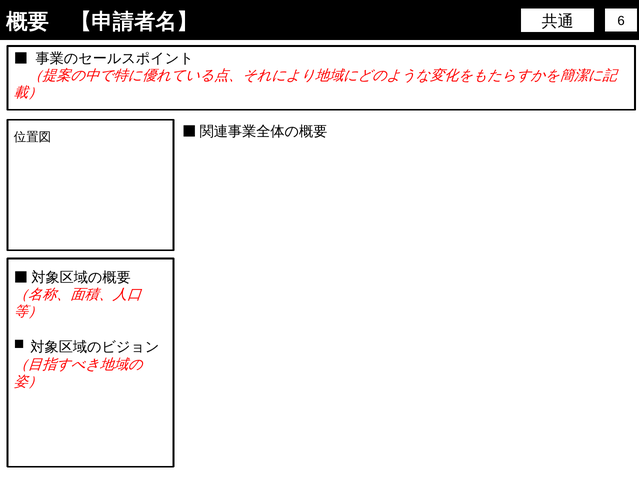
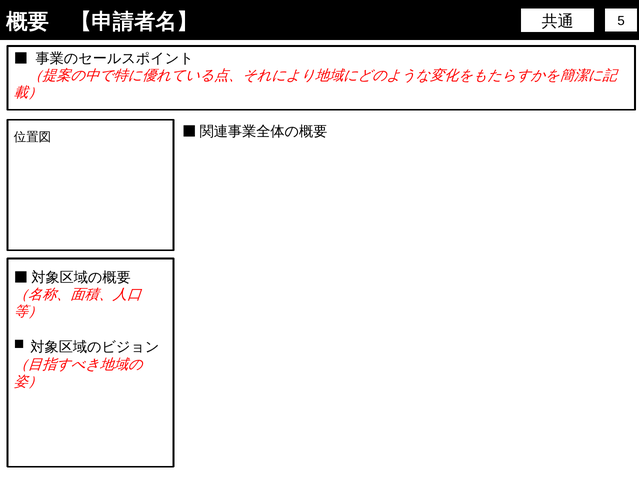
6: 6 -> 5 (621, 21)
